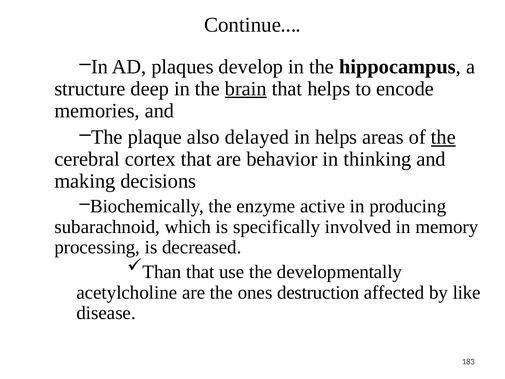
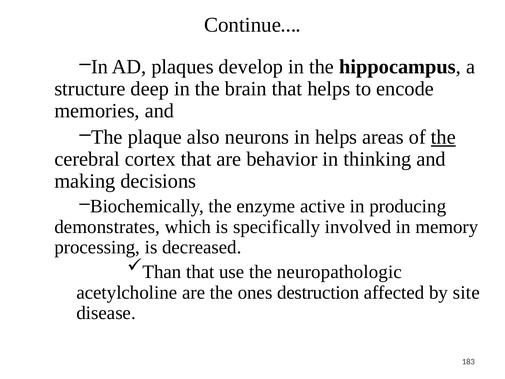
brain underline: present -> none (246, 89)
delayed: delayed -> neurons (257, 137)
subarachnoid: subarachnoid -> demonstrates (107, 227)
developmentally: developmentally -> neuropathologic (339, 272)
like: like -> site (466, 292)
